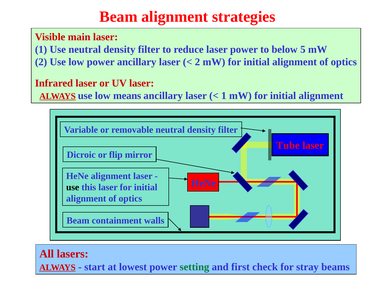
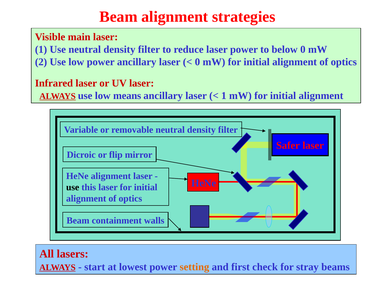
below 5: 5 -> 0 (303, 49)
2: 2 -> 0 (197, 62)
Tube: Tube -> Safer (288, 146)
setting colour: green -> orange (194, 267)
